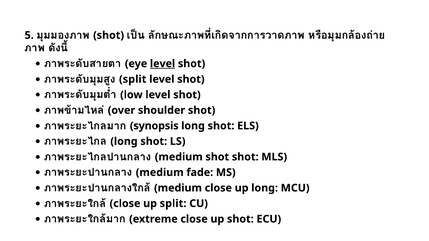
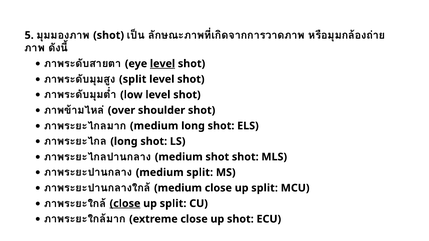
synopsis: synopsis -> medium (154, 126)
medium fade: fade -> split (200, 173)
medium close up long: long -> split (265, 188)
close underline: none -> present (125, 204)
